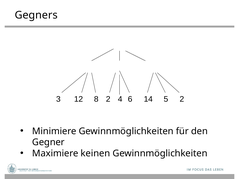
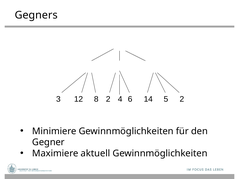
keinen: keinen -> aktuell (95, 154)
